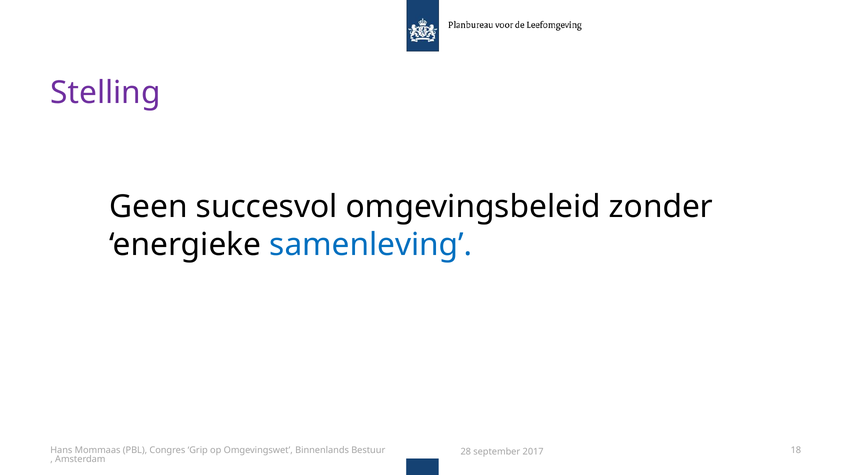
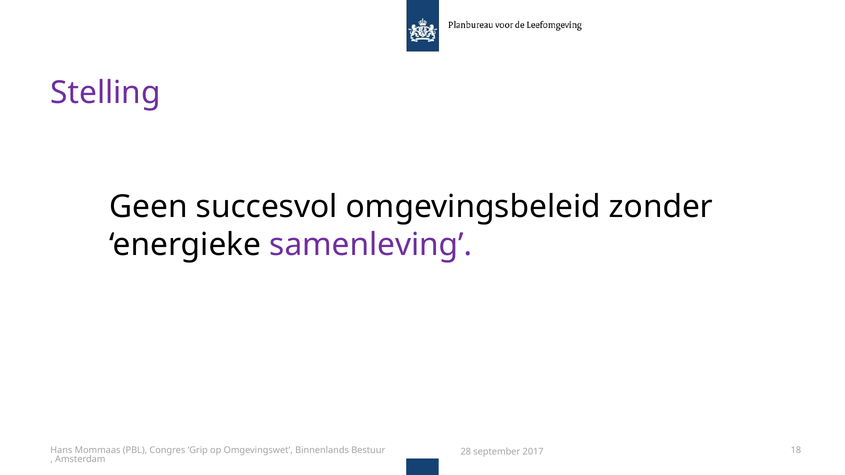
samenleving colour: blue -> purple (371, 245)
